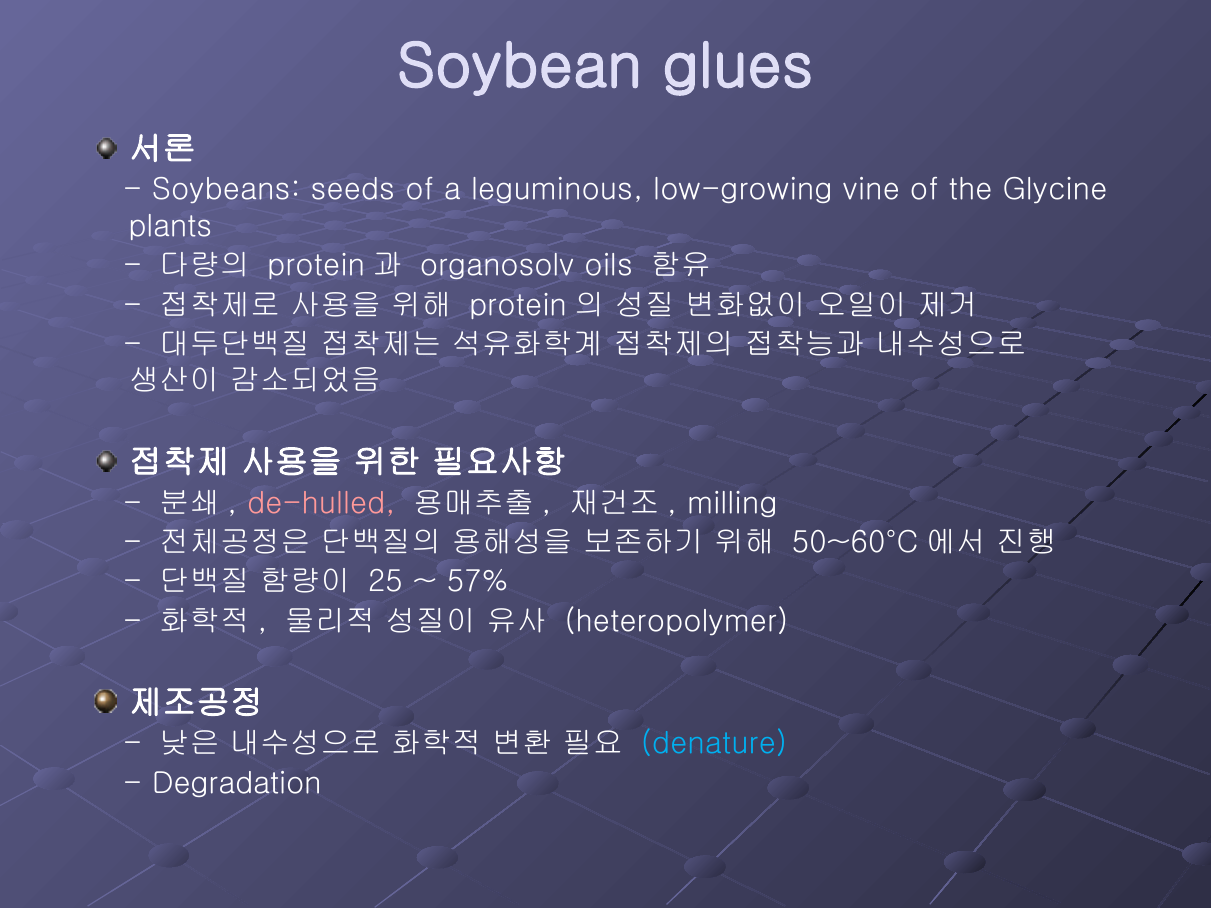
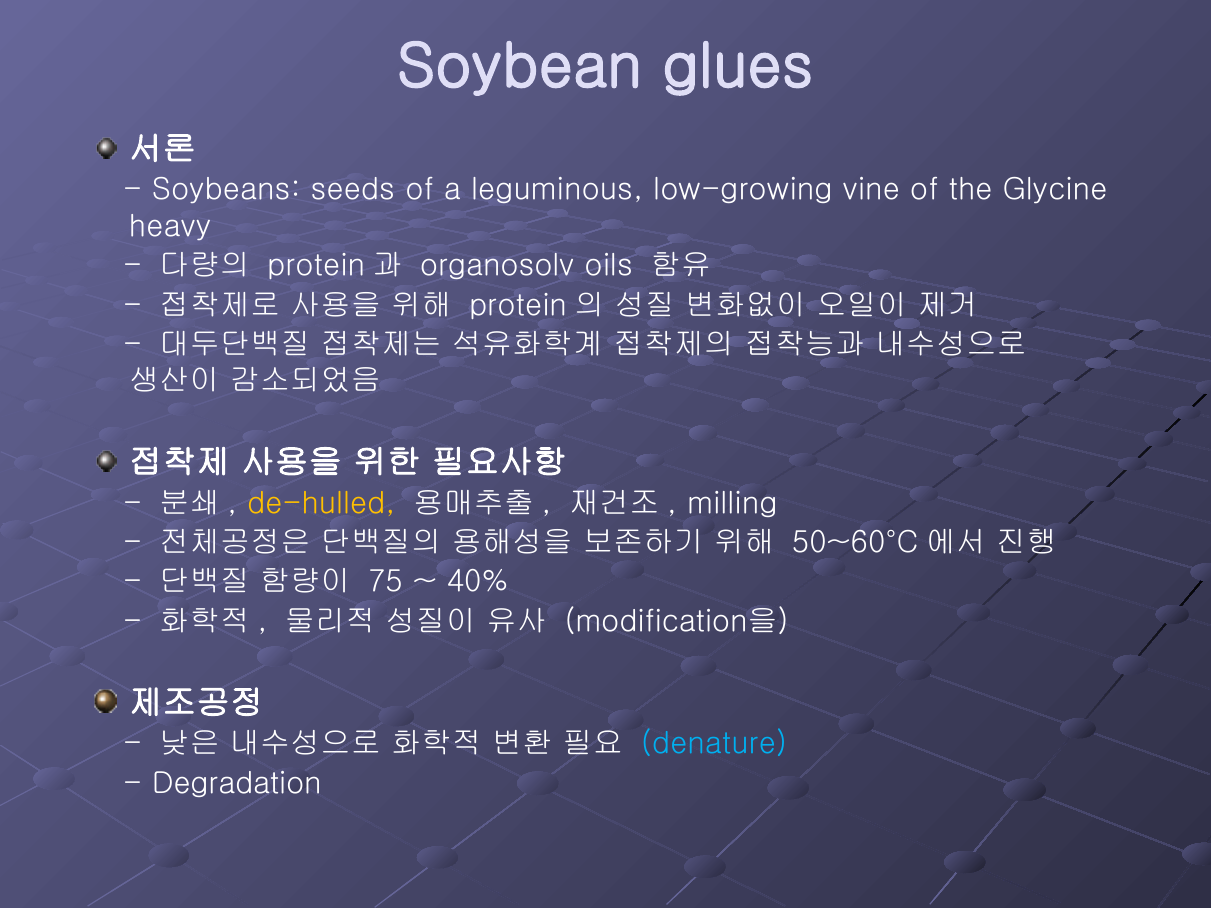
plants: plants -> heavy (170, 226)
de-hulled colour: pink -> yellow (321, 503)
25: 25 -> 75 (385, 582)
57%: 57% -> 40% (477, 582)
heteropolymer: heteropolymer -> modification을 (677, 621)
